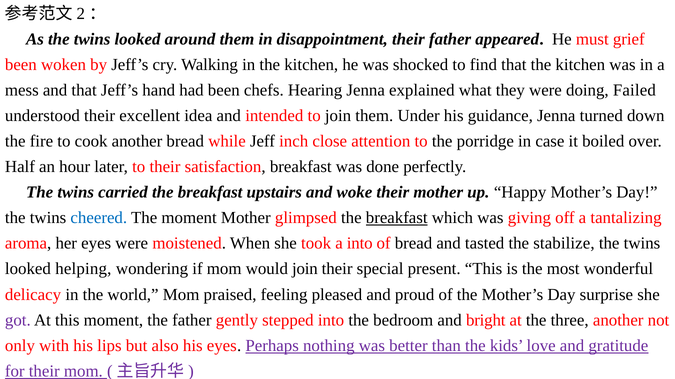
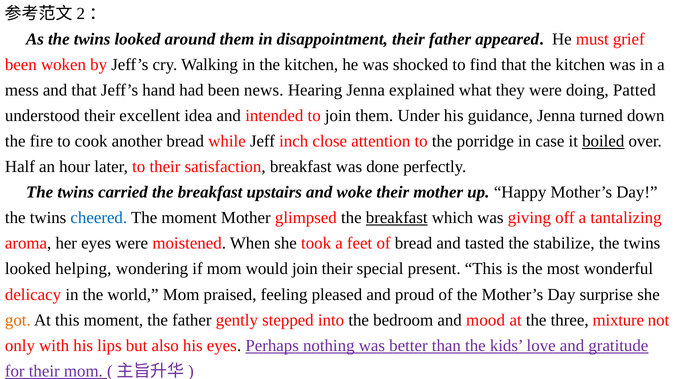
chefs: chefs -> news (264, 90)
Failed: Failed -> Patted (634, 90)
boiled underline: none -> present (603, 141)
a into: into -> feet (360, 244)
got colour: purple -> orange (18, 321)
bright: bright -> mood (486, 321)
three another: another -> mixture (618, 321)
